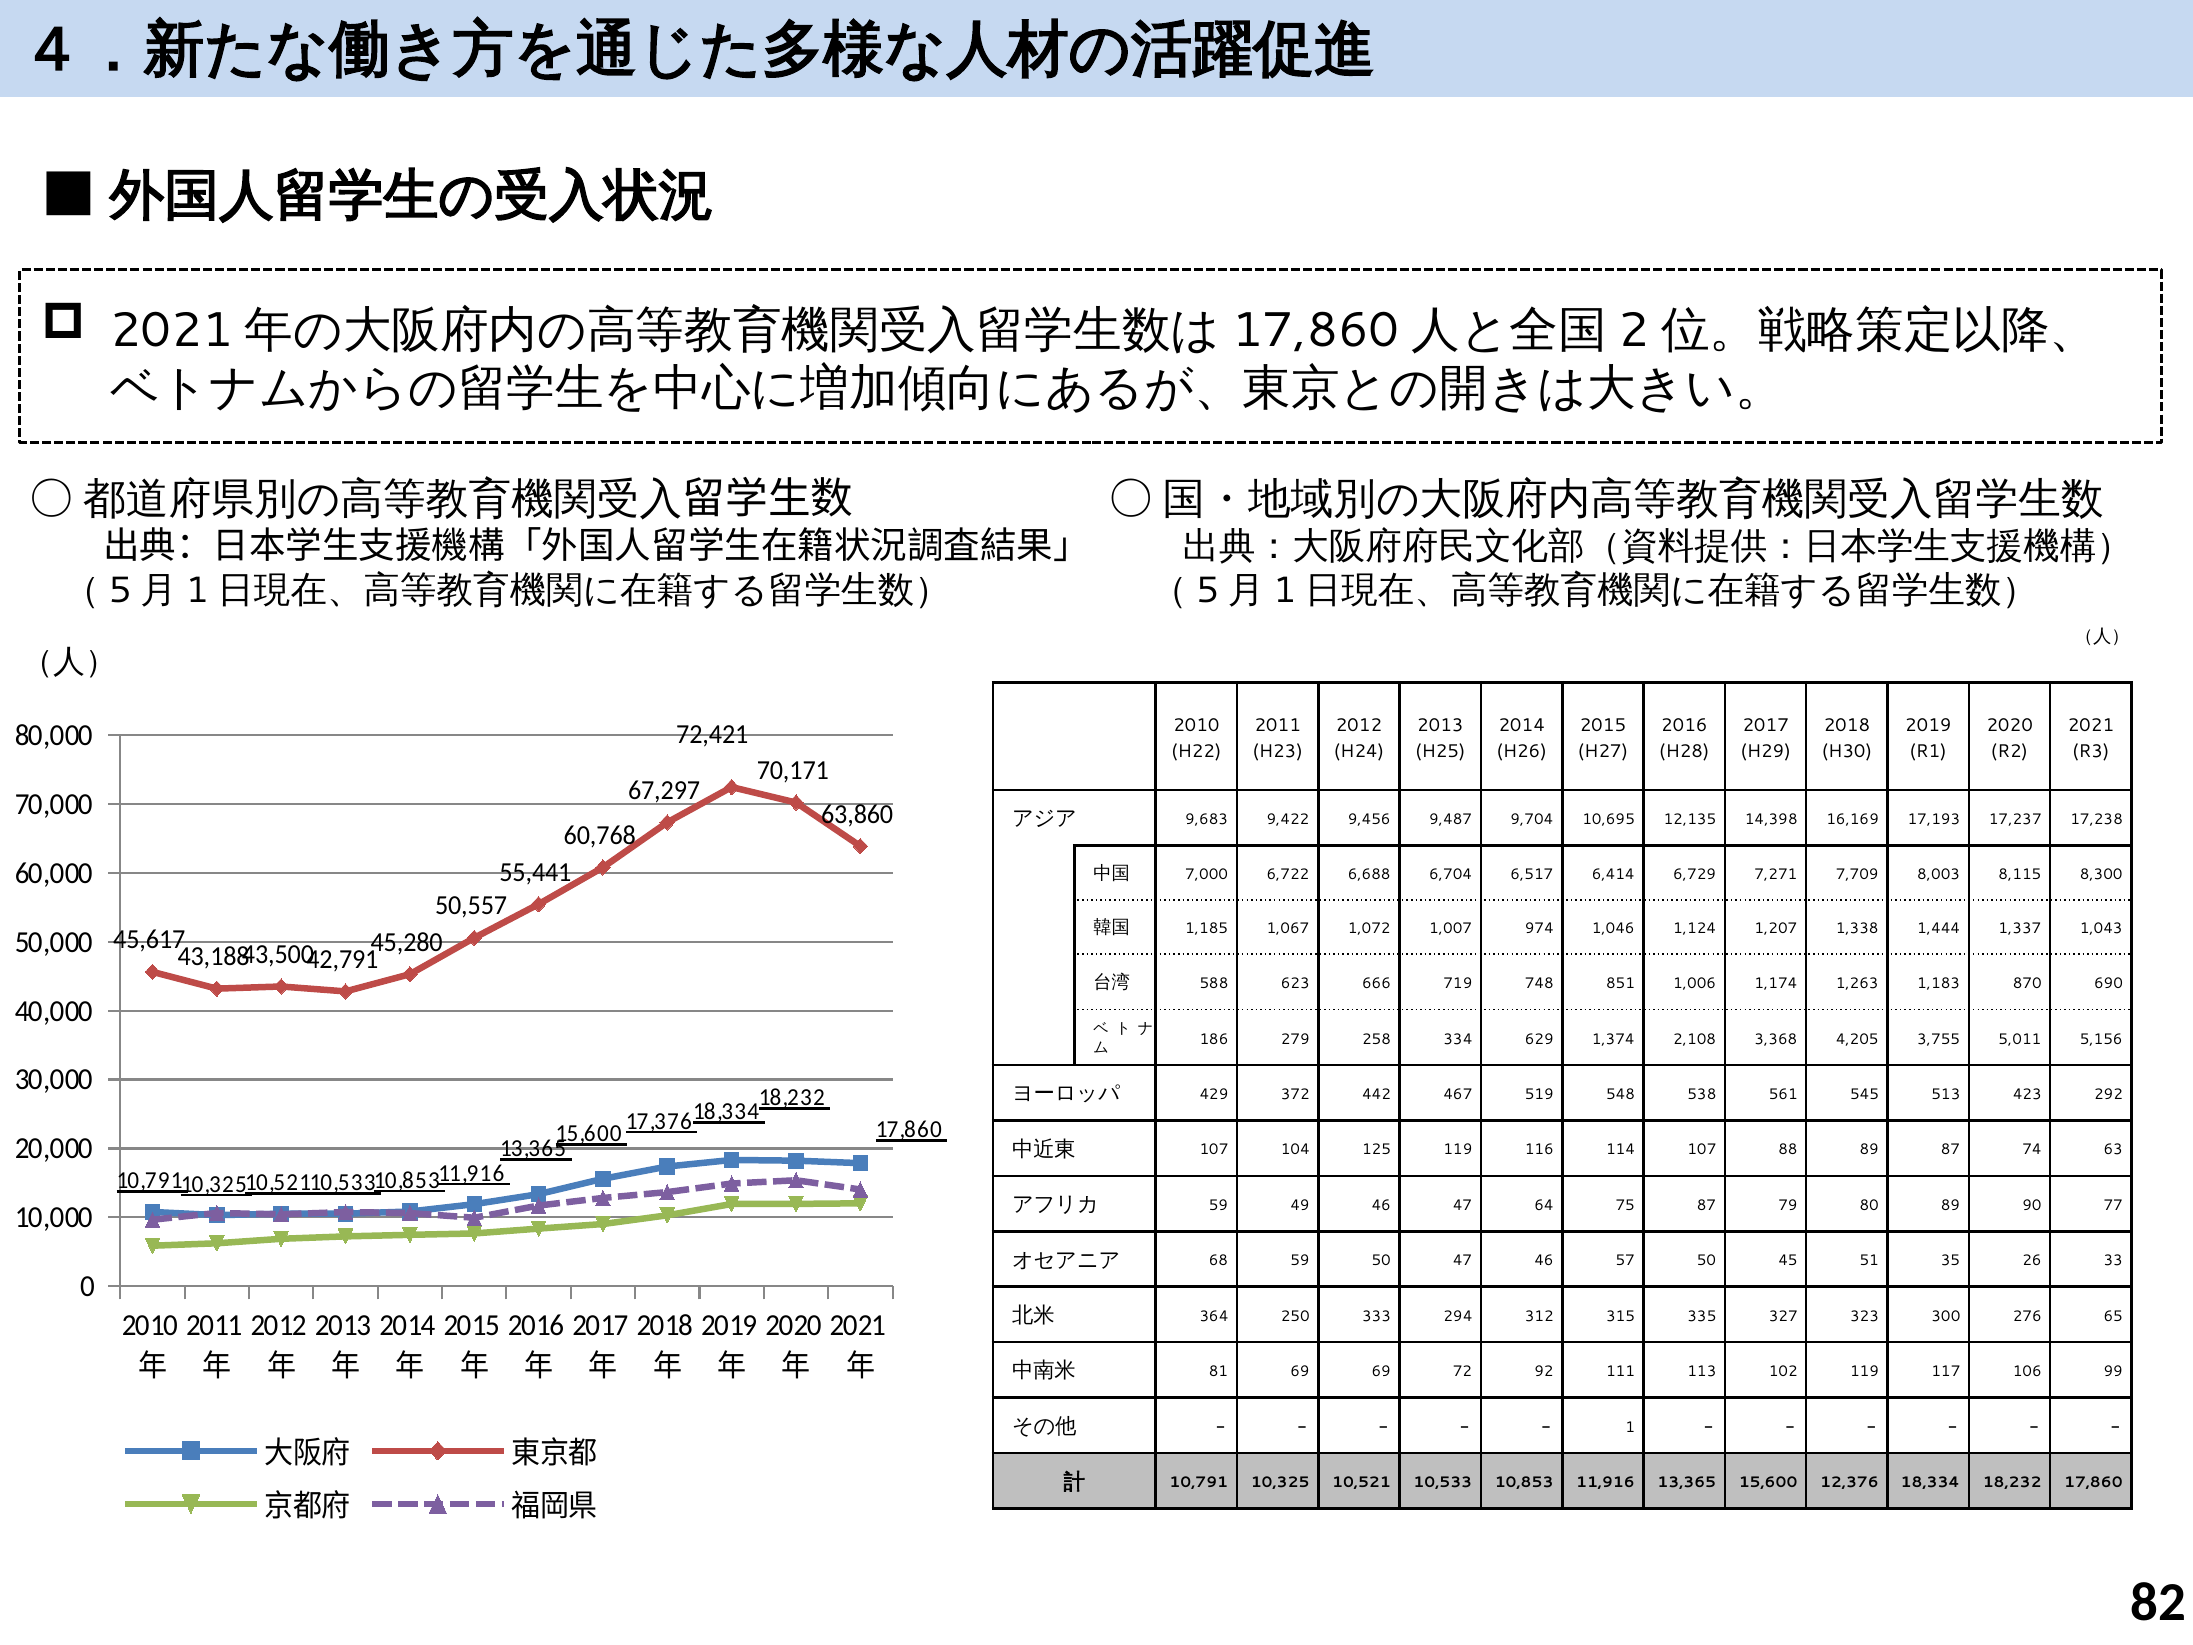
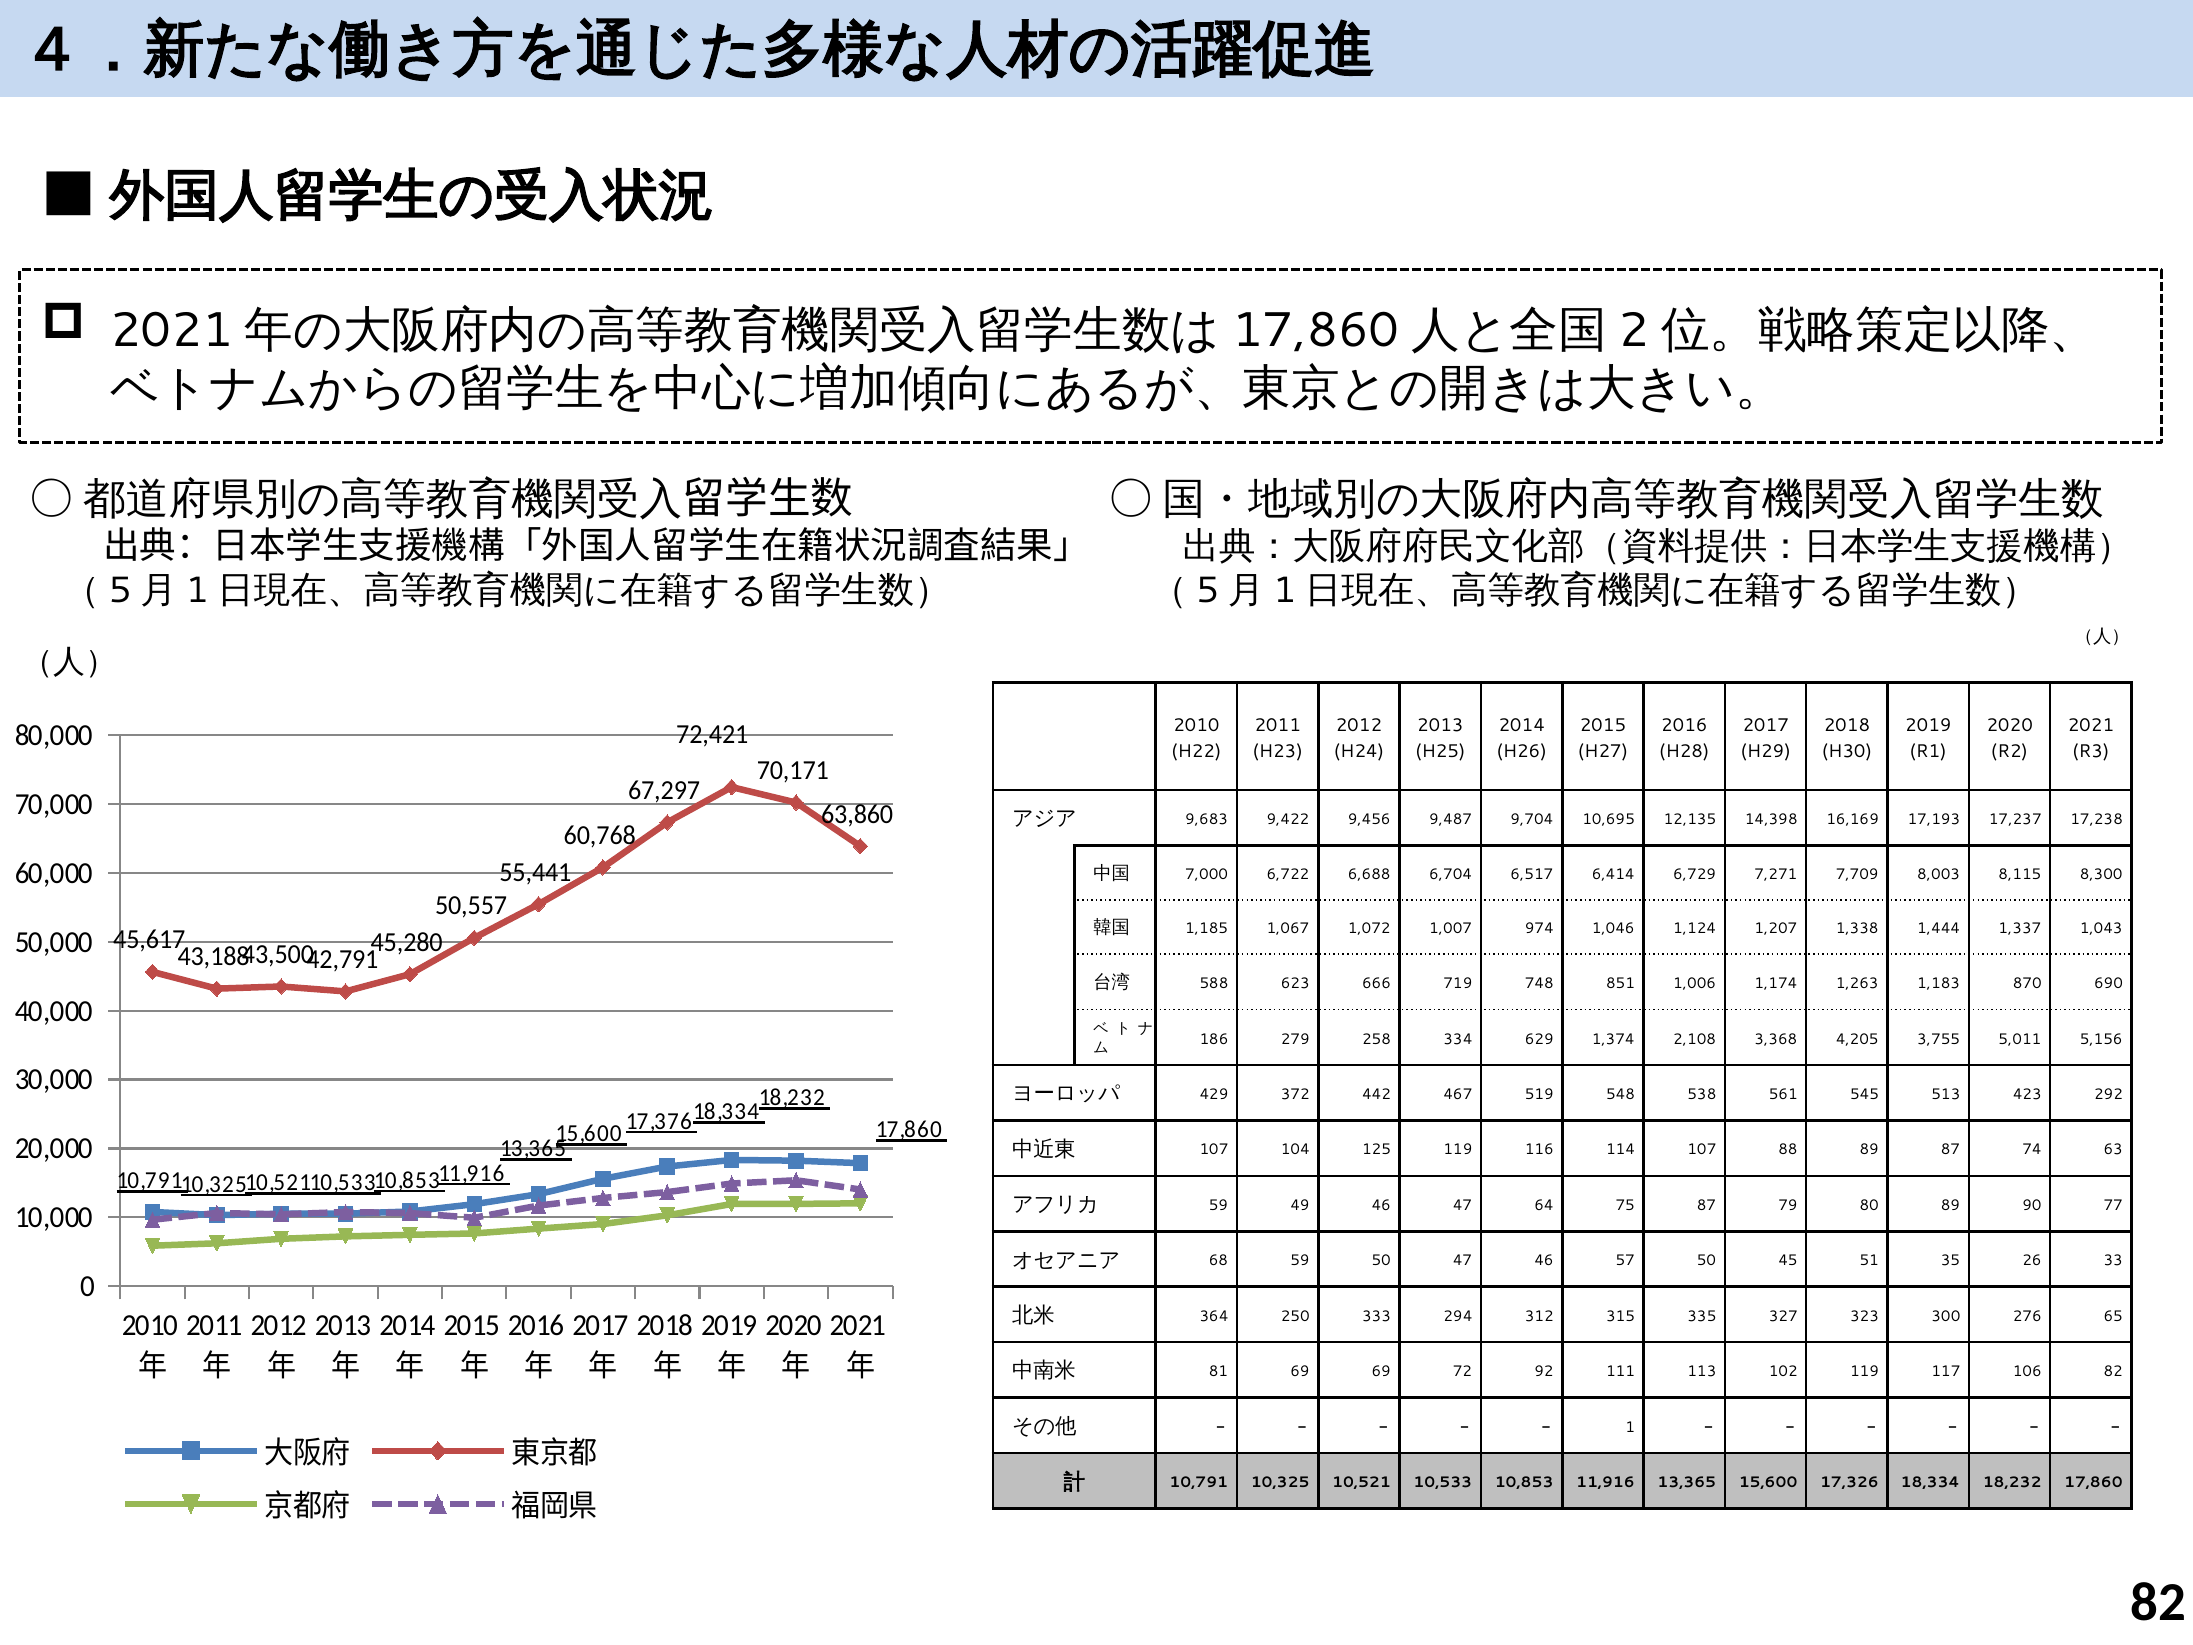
106 99: 99 -> 82 (2113, 1371)
12,376: 12,376 -> 17,326 (1849, 1482)
